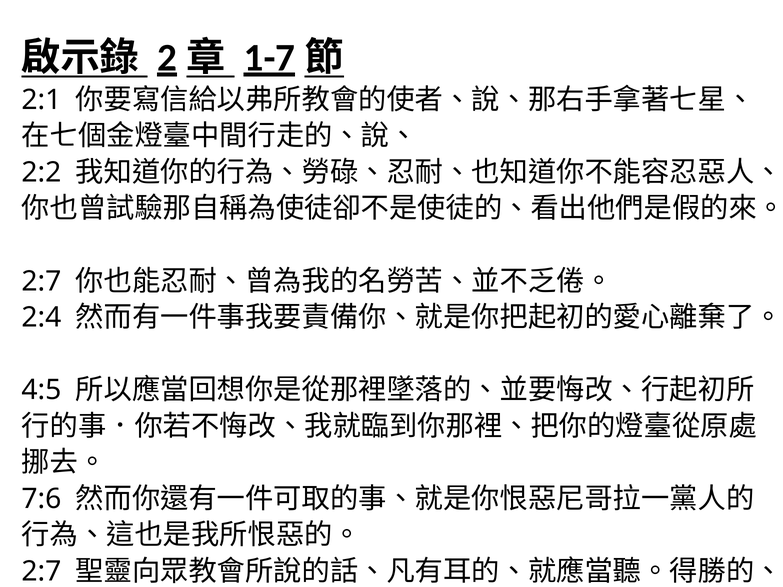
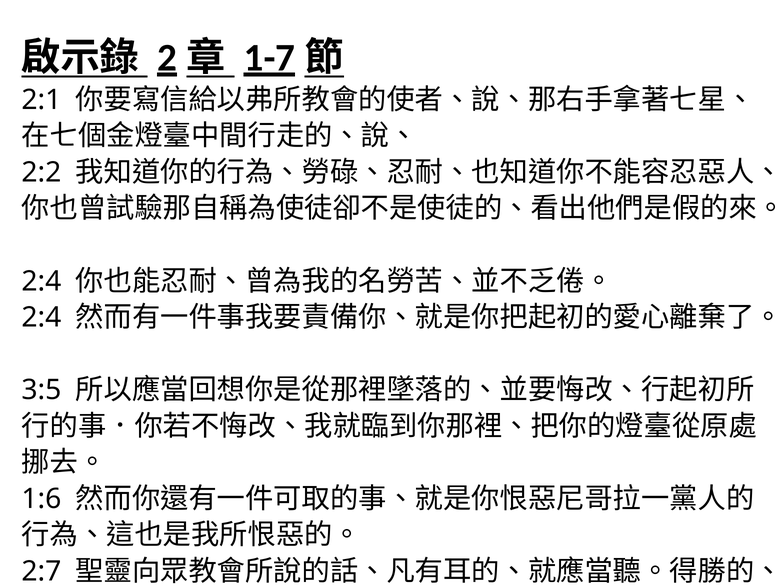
2:7: 2:7 -> 2:4 (41, 281)
4:5: 4:5 -> 3:5 (41, 390)
7:6: 7:6 -> 1:6 (41, 499)
